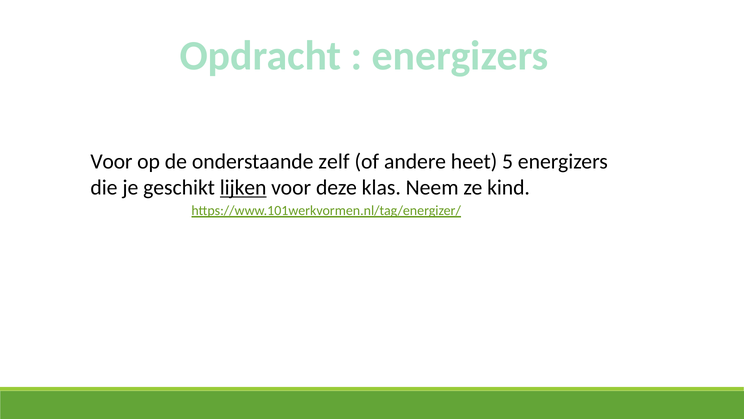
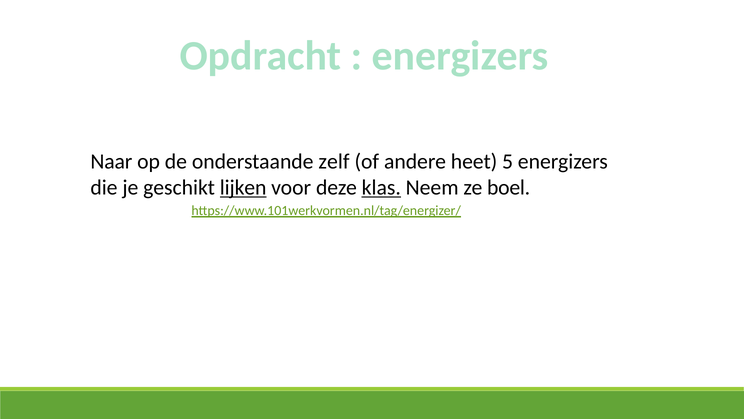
Voor: Voor -> Naar (111, 161)
klas underline: none -> present (381, 187)
kind: kind -> boel (509, 187)
